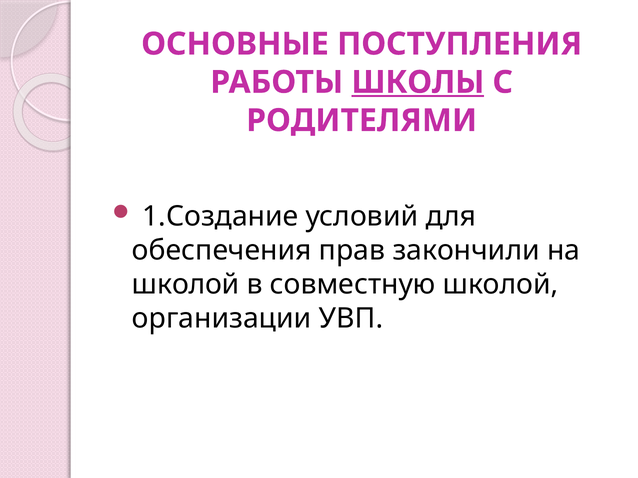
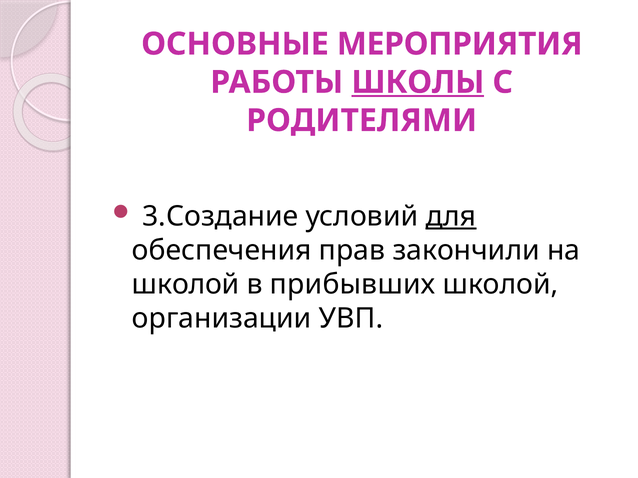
ПОСТУПЛЕНИЯ: ПОСТУПЛЕНИЯ -> МЕРОПРИЯТИЯ (460, 44)
1.Создание: 1.Создание -> 3.Создание (220, 217)
для underline: none -> present (451, 217)
совместную: совместную -> прибывших (353, 285)
